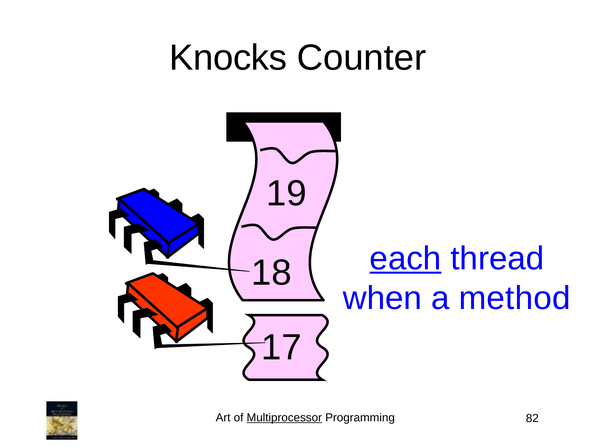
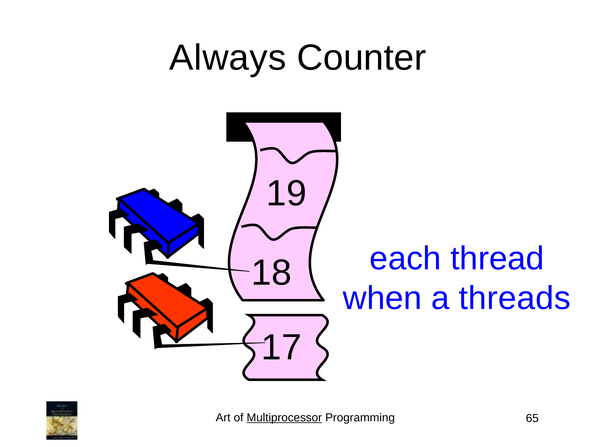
Knocks: Knocks -> Always (228, 58)
each underline: present -> none (405, 259)
method: method -> threads (515, 298)
82: 82 -> 65 (532, 418)
